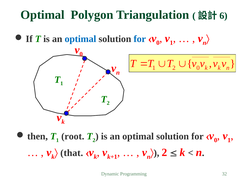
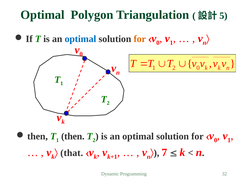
6: 6 -> 5 (223, 16)
for colour: blue -> orange (140, 39)
root: root -> then (73, 136)
2: 2 -> 7 (164, 153)
